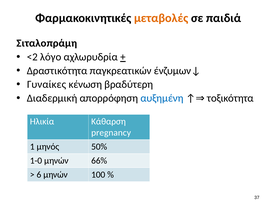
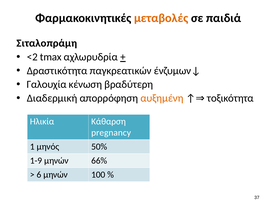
λόγο: λόγο -> tmax (51, 57)
Γυναίκες: Γυναίκες -> Γαλουχία (47, 84)
αυξημένη colour: blue -> orange (162, 98)
1-0: 1-0 -> 1-9 (36, 161)
